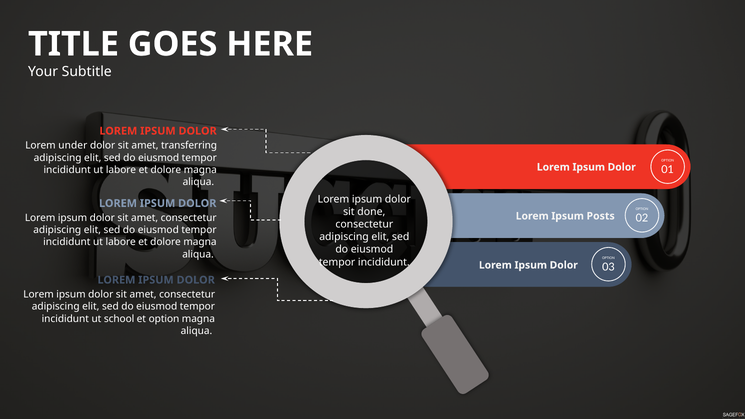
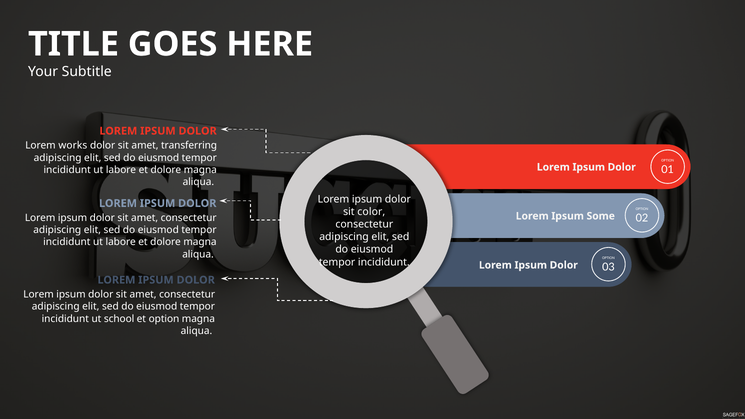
under: under -> works (73, 146)
done: done -> color (371, 212)
Posts: Posts -> Some (601, 216)
